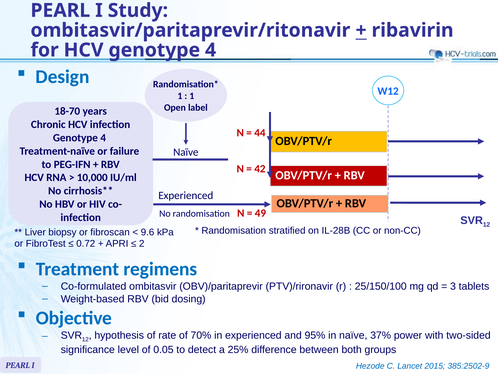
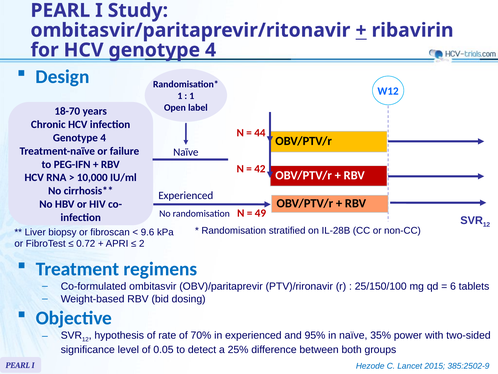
3: 3 -> 6 (453, 286)
37%: 37% -> 35% (381, 335)
